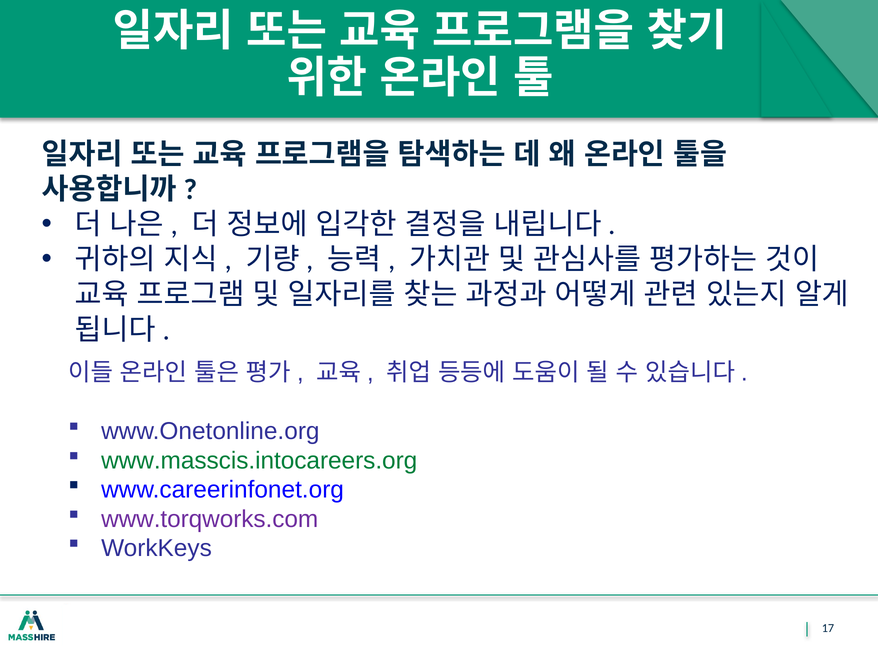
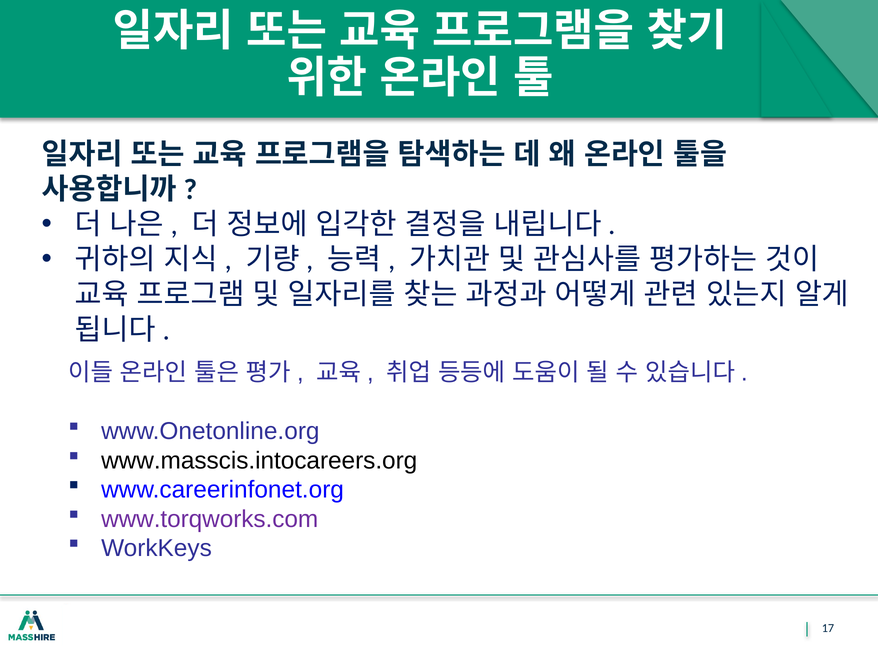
www.masscis.intocareers.org colour: green -> black (259, 461)
